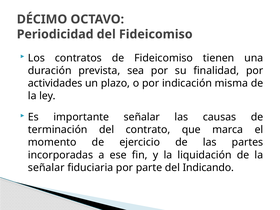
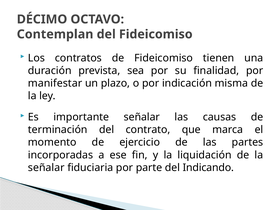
Periodicidad: Periodicidad -> Contemplan (55, 34)
actividades: actividades -> manifestar (55, 83)
